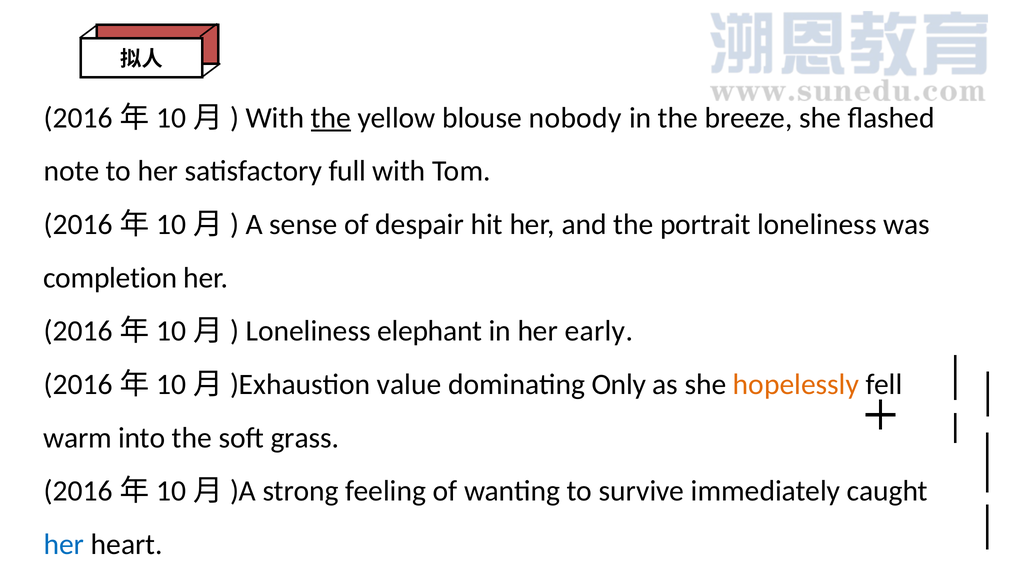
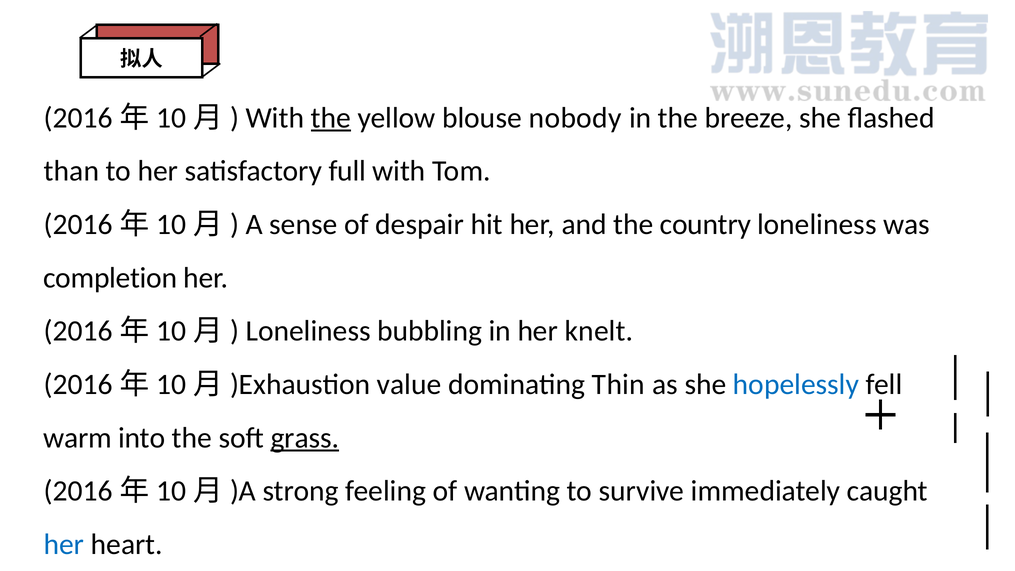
note: note -> than (71, 171)
portrait: portrait -> country (705, 224)
elephant: elephant -> bubbling (430, 331)
early: early -> knelt (599, 331)
Only: Only -> Thin (618, 384)
hopelessly colour: orange -> blue (796, 384)
grass underline: none -> present (305, 438)
